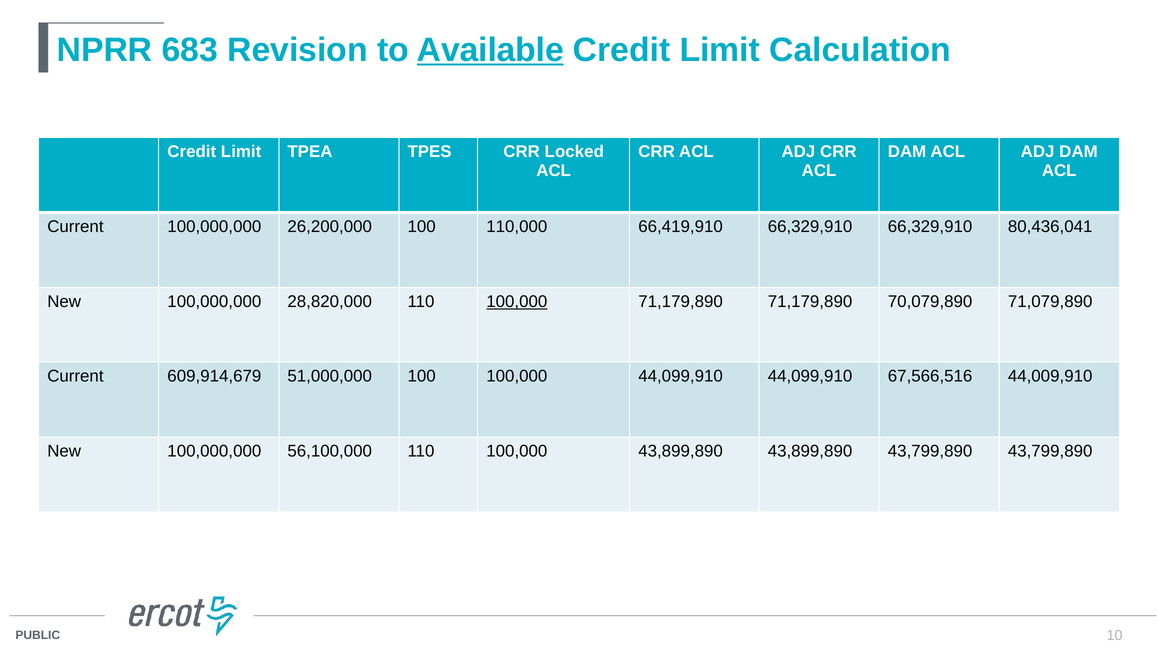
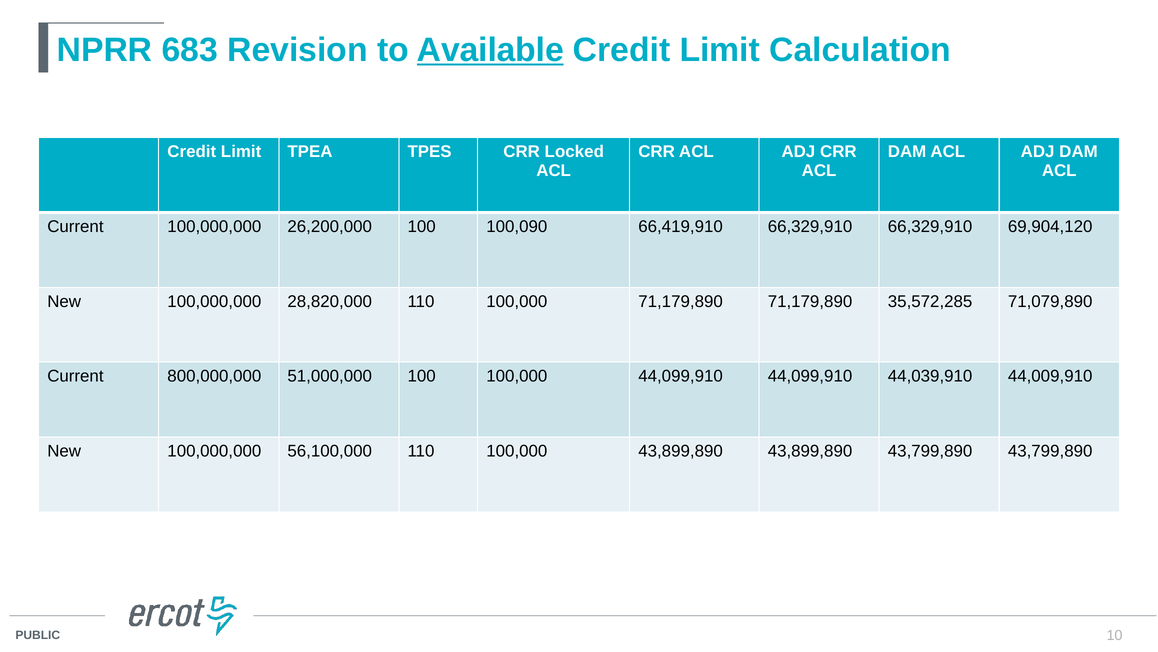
110,000: 110,000 -> 100,090 (517, 226)
80,436,041: 80,436,041 -> 69,904,120 (1050, 226)
100,000 underline: present -> none (517, 301)
70,079,890: 70,079,890 -> 35,572,285 (930, 301)
609,914,679: 609,914,679 -> 800,000,000 (214, 376)
67,566,516: 67,566,516 -> 44,039,910 (930, 376)
